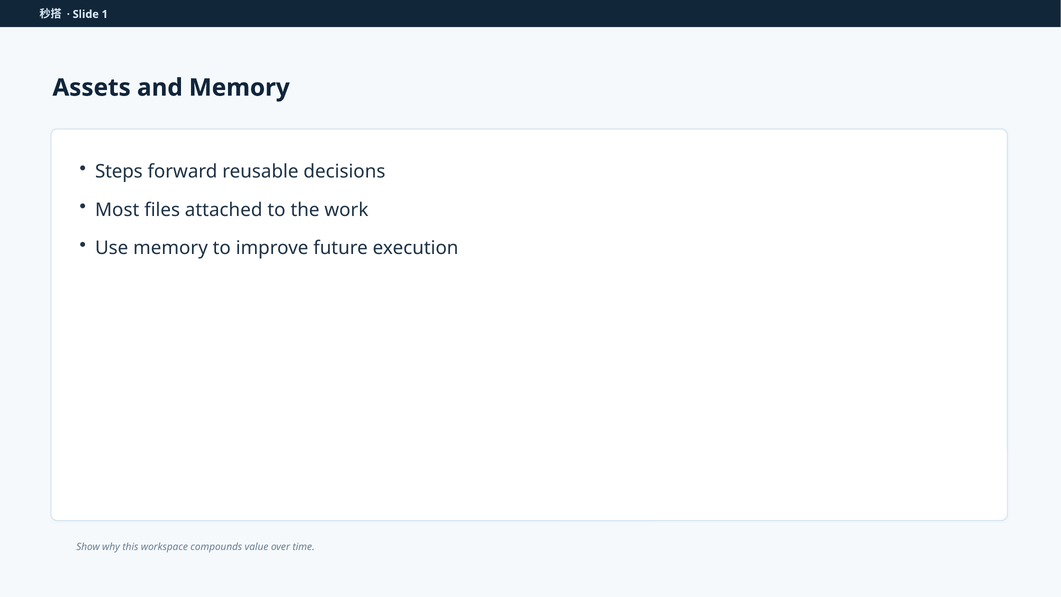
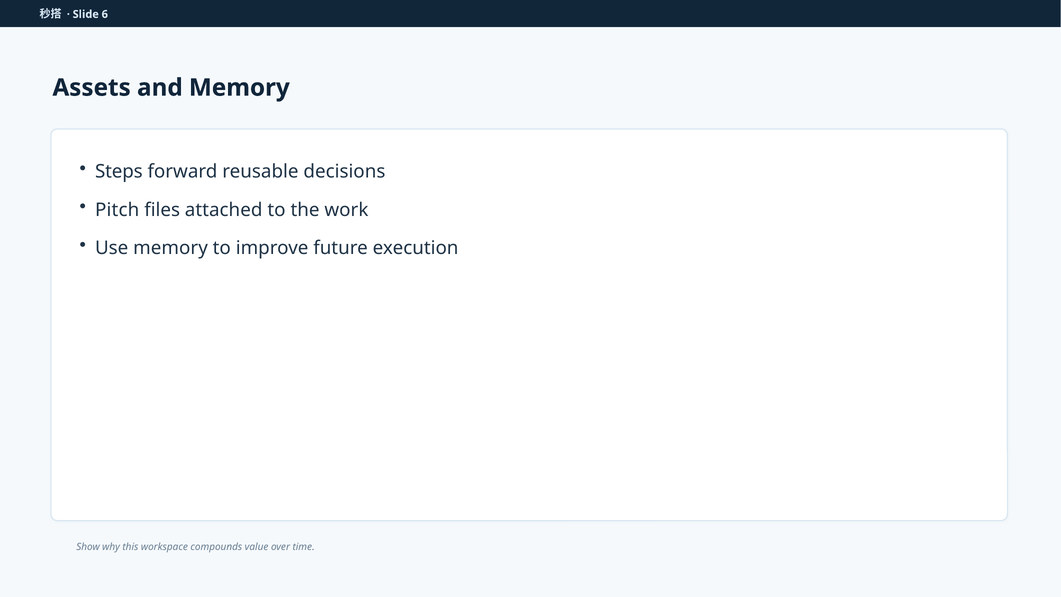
1: 1 -> 6 (105, 14)
Most: Most -> Pitch (117, 210)
